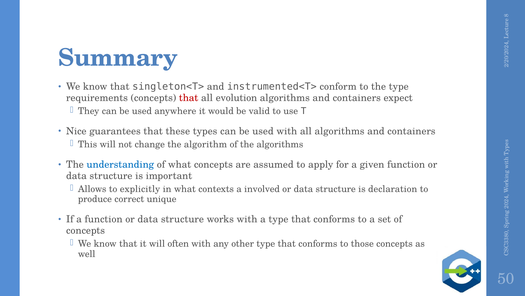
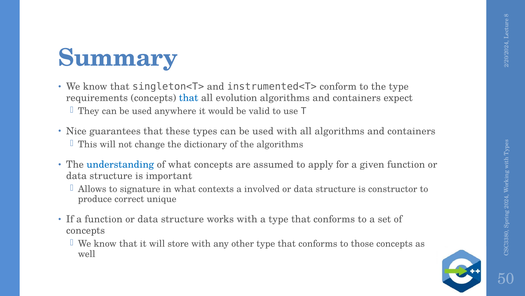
that colour: red -> blue (189, 98)
algorithm: algorithm -> dictionary (206, 144)
explicitly: explicitly -> signature (140, 189)
declaration: declaration -> constructor (393, 189)
often: often -> store (178, 243)
